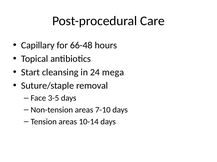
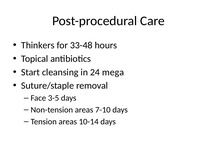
Capillary: Capillary -> Thinkers (38, 46)
66-48: 66-48 -> 33-48 (81, 46)
